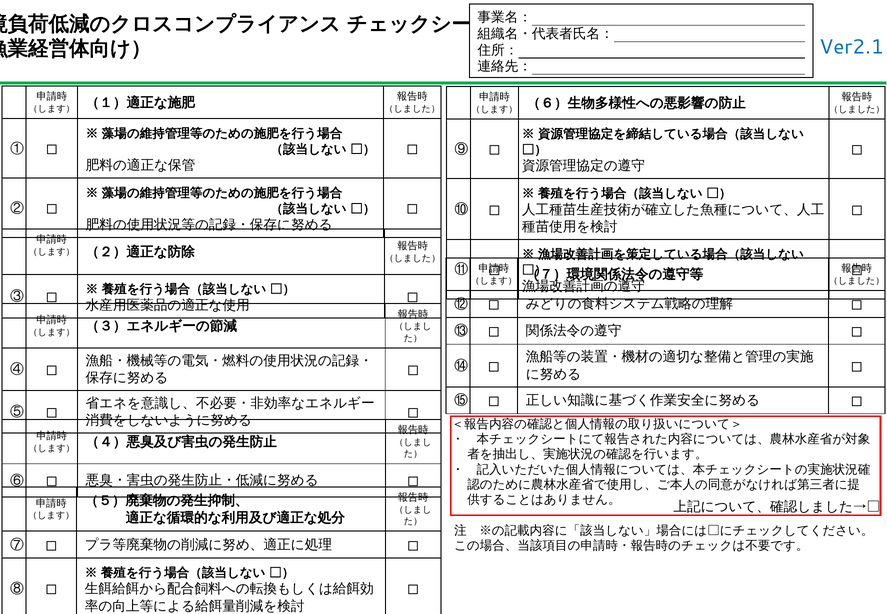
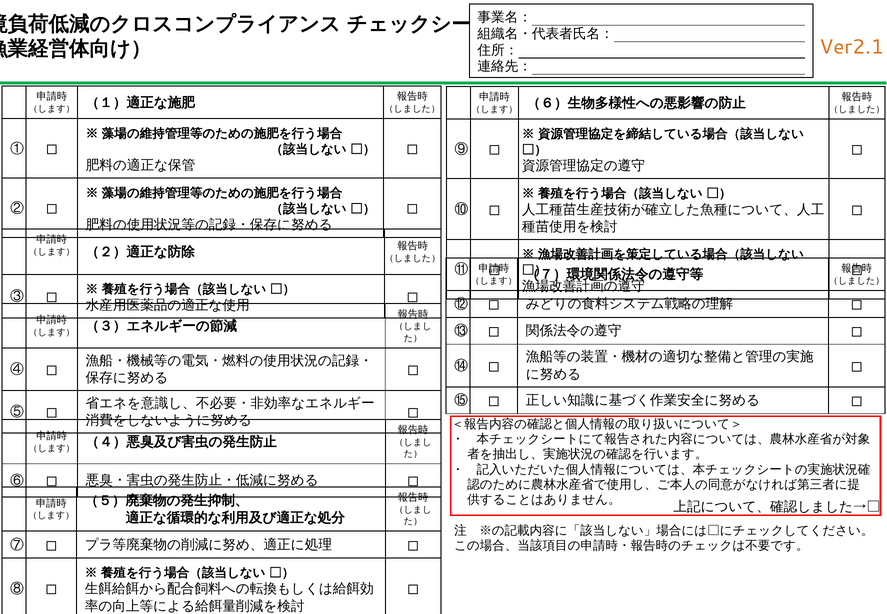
Ver2.1 colour: blue -> orange (852, 47)
